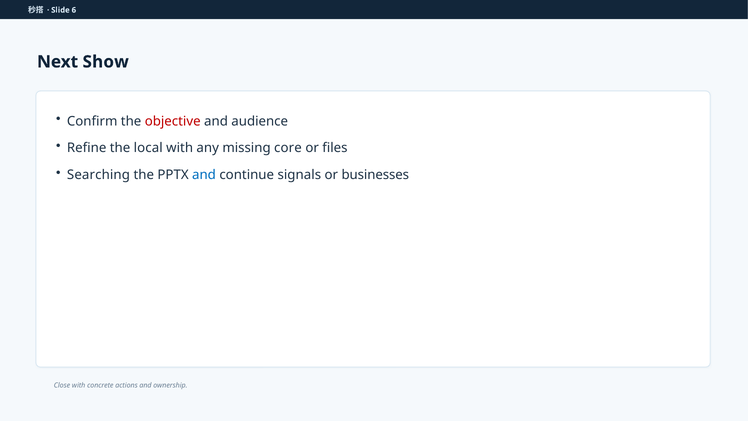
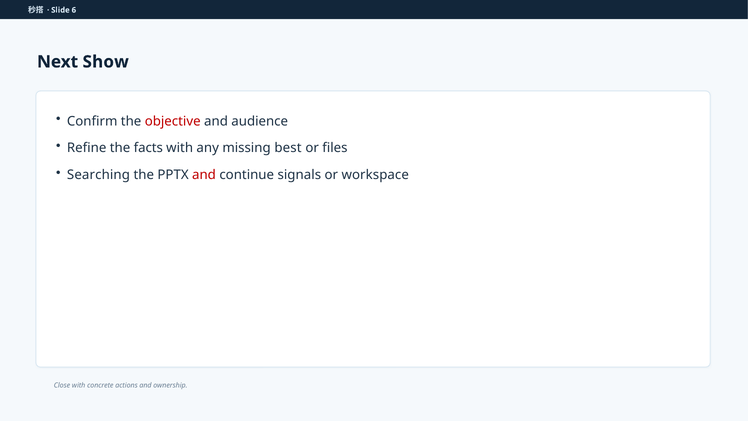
local: local -> facts (148, 148)
core: core -> best (288, 148)
and colour: blue -> red (204, 175)
businesses: businesses -> workspace (375, 175)
